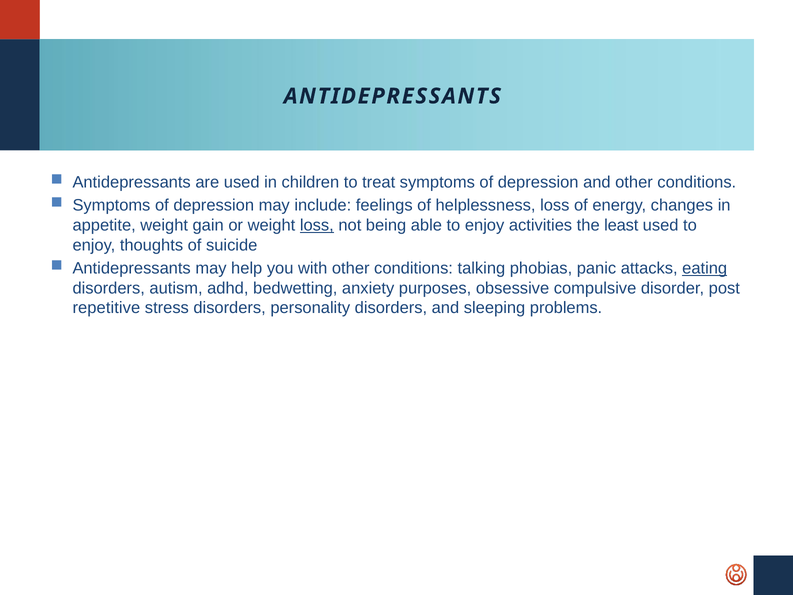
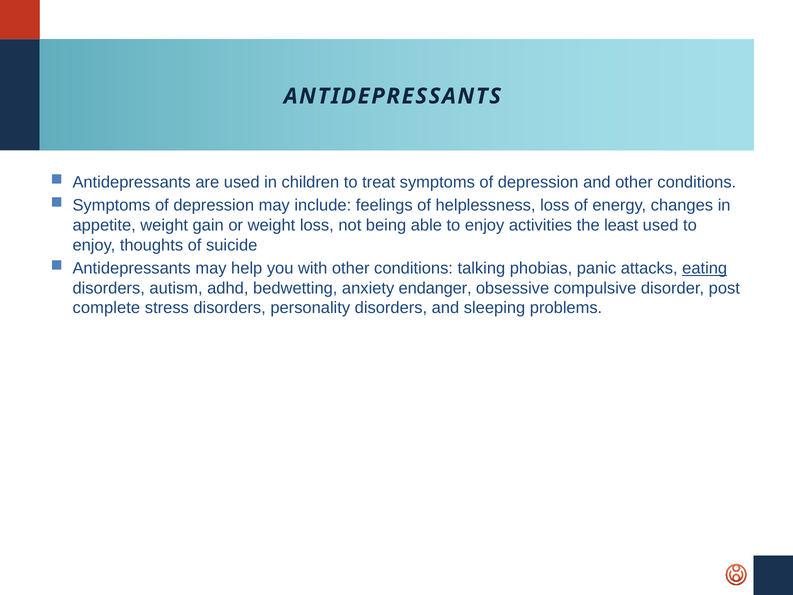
loss underline: present -> none (317, 225)
purposes: purposes -> endanger (435, 288)
repetitive: repetitive -> complete (106, 308)
